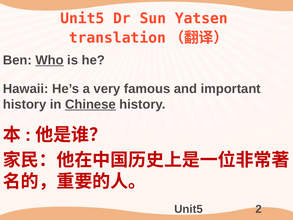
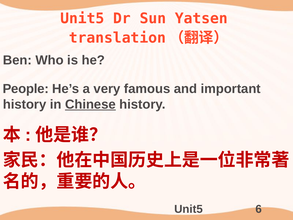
Who underline: present -> none (49, 60)
Hawaii: Hawaii -> People (26, 89)
2: 2 -> 6 (259, 209)
